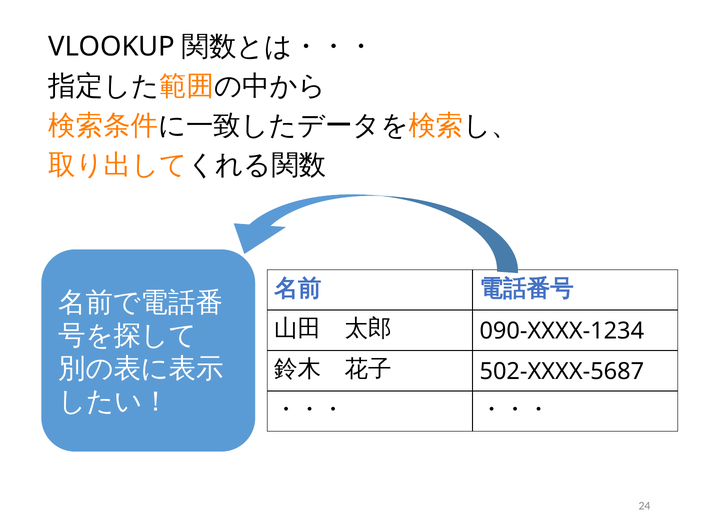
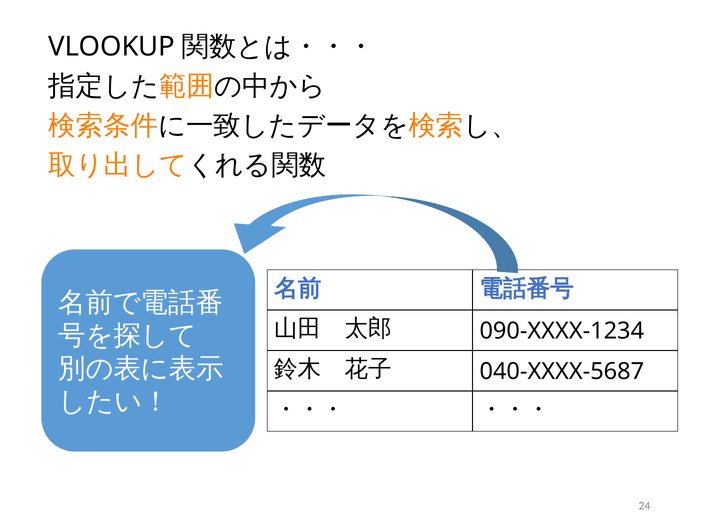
502-XXXX-5687: 502-XXXX-5687 -> 040-XXXX-5687 (562, 371)
